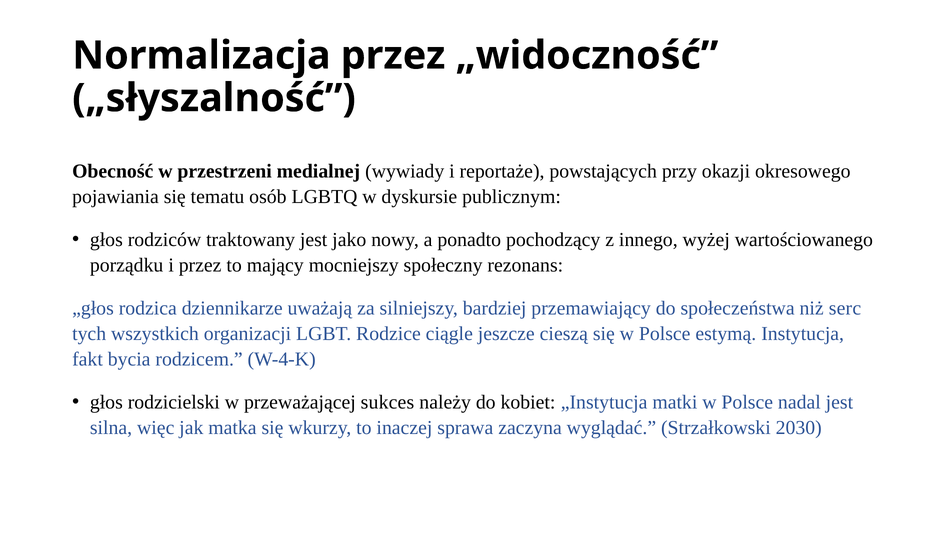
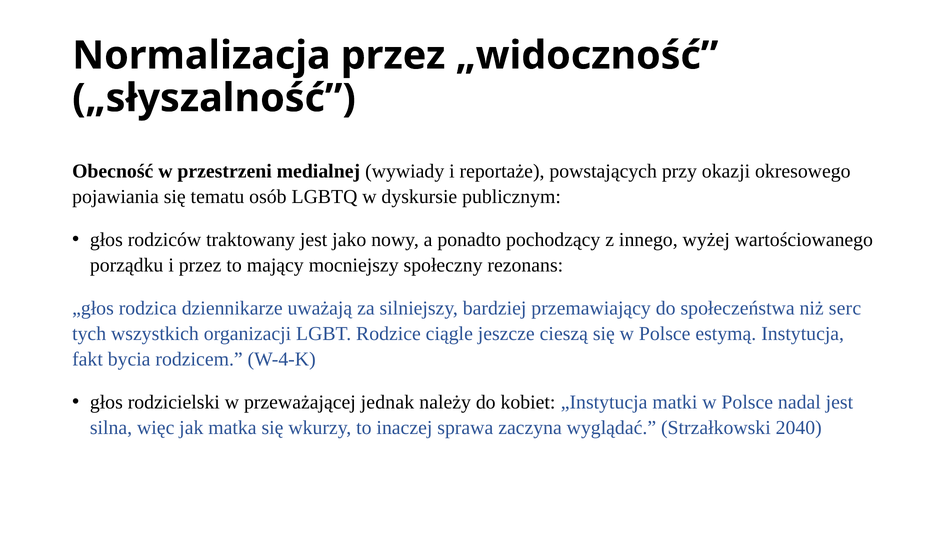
sukces: sukces -> jednak (387, 402)
2030: 2030 -> 2040 (799, 427)
